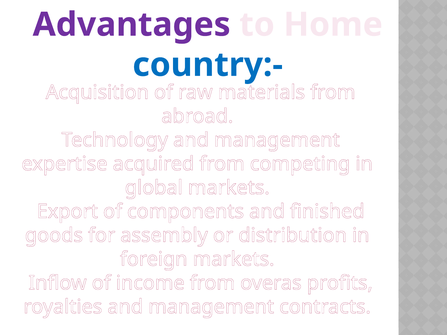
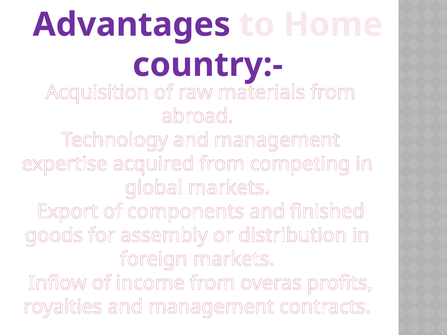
country:- colour: blue -> purple (208, 65)
